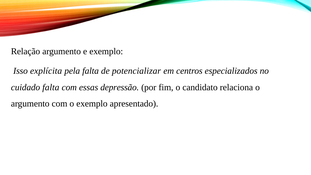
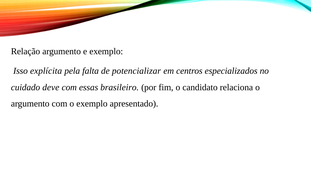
cuidado falta: falta -> deve (51, 87)
depressão: depressão -> brasileiro (120, 87)
